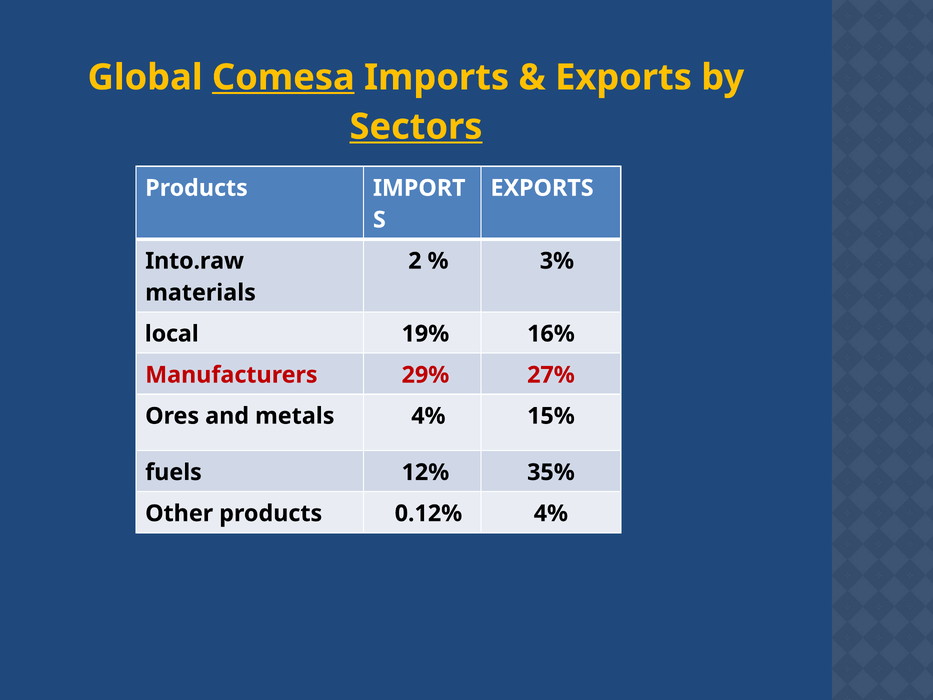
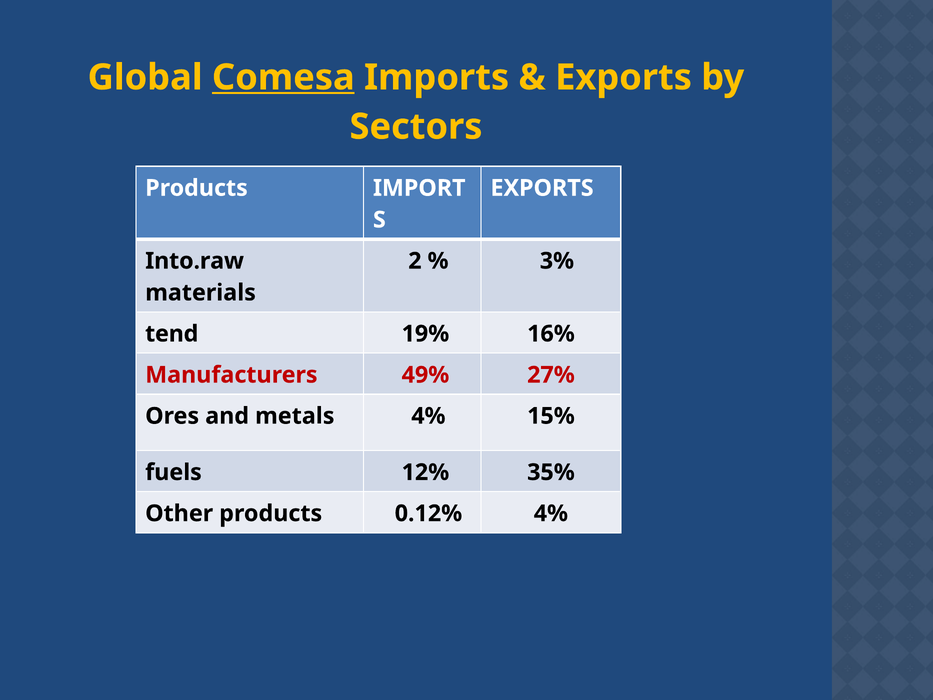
Sectors underline: present -> none (416, 127)
local: local -> tend (172, 334)
29%: 29% -> 49% (425, 375)
